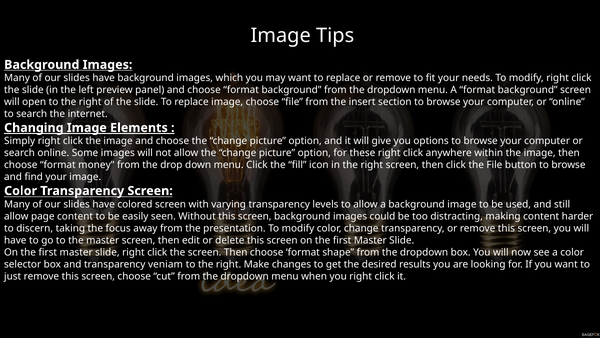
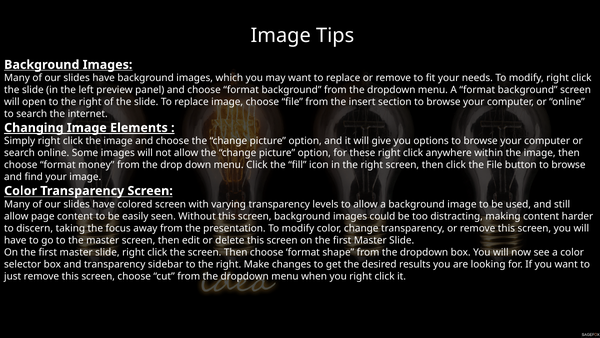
veniam: veniam -> sidebar (166, 264)
